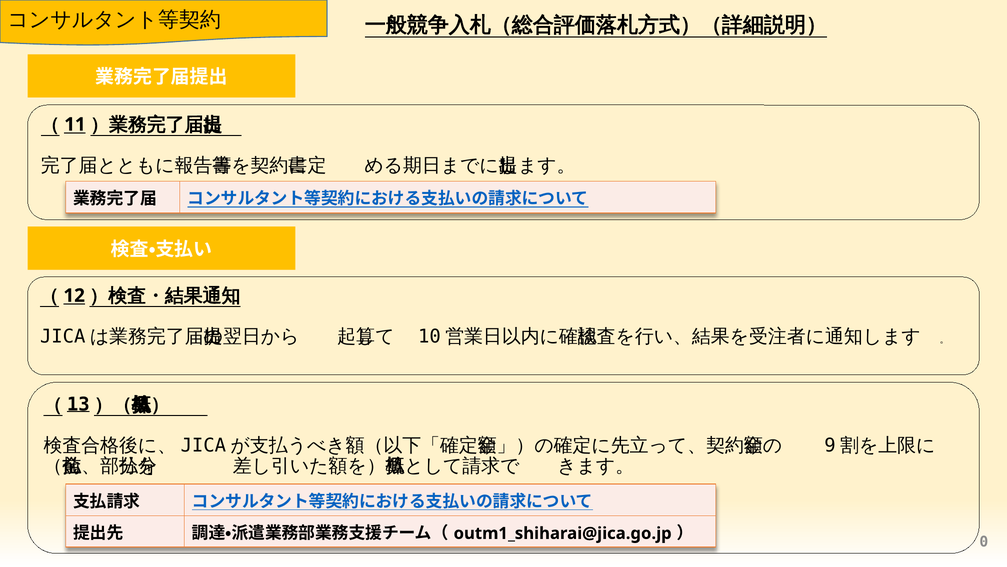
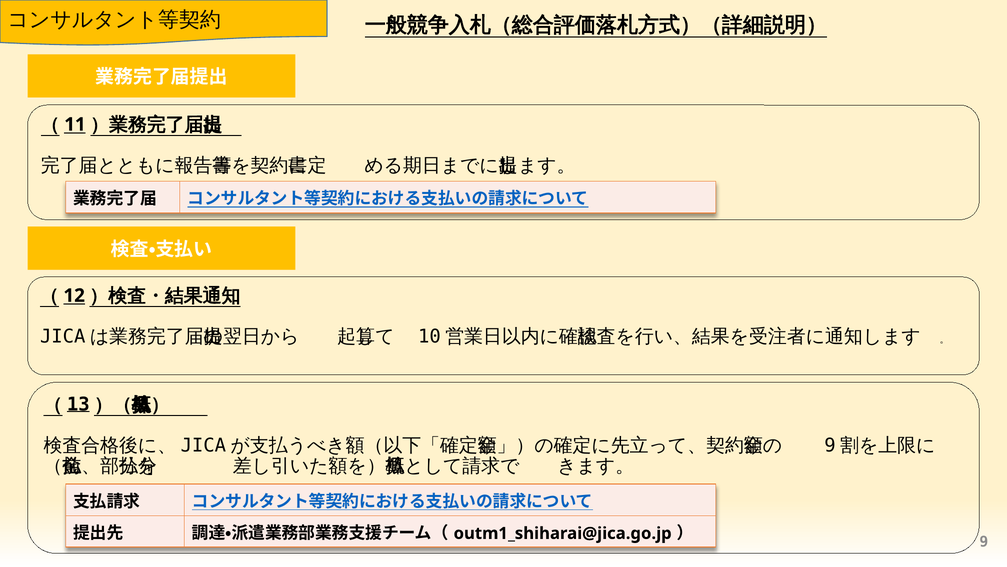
0: 0 -> 9 (984, 542)
